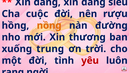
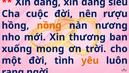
đường: đường -> nương (111, 25)
trung: trung -> mong (50, 49)
yêu colour: red -> orange (90, 60)
